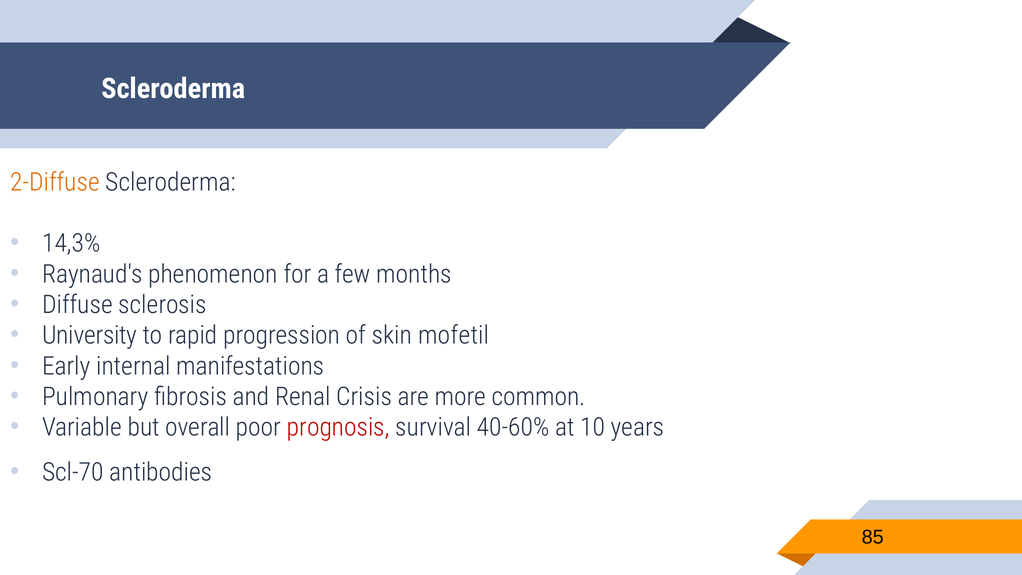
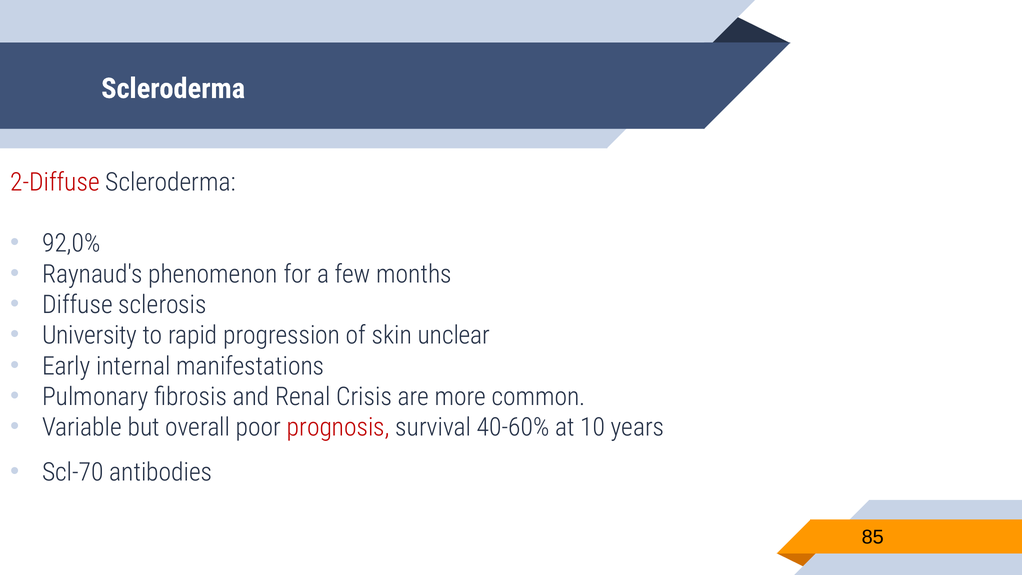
2-Diffuse colour: orange -> red (55, 182)
14,3%: 14,3% -> 92,0% (71, 243)
mofetil: mofetil -> unclear (454, 335)
